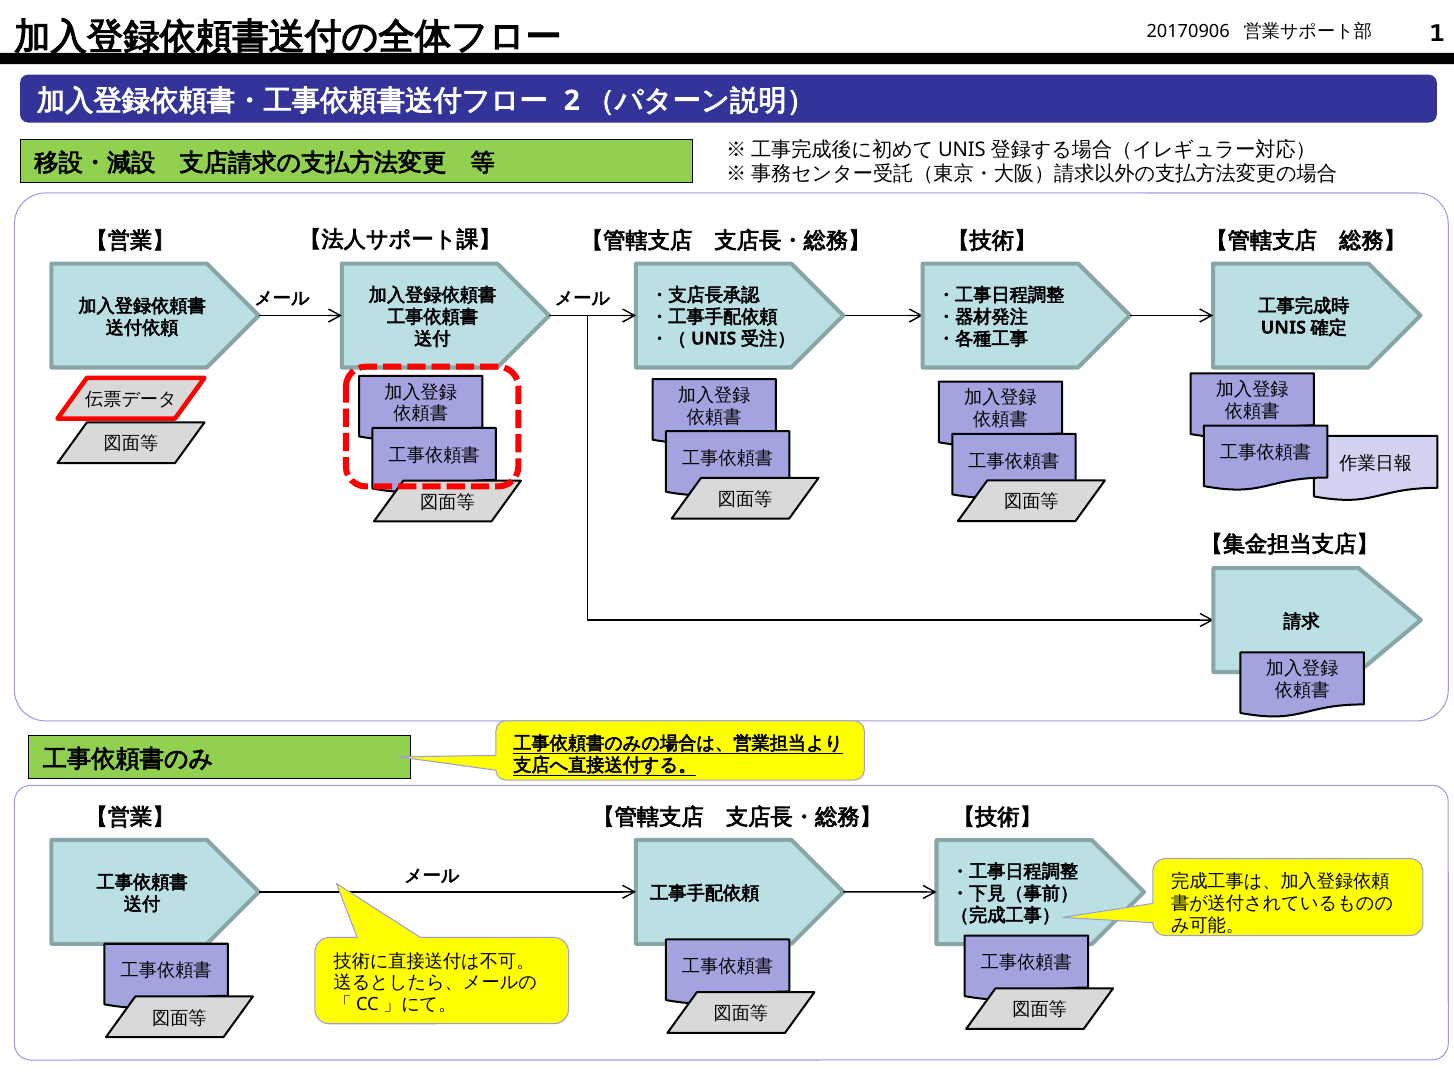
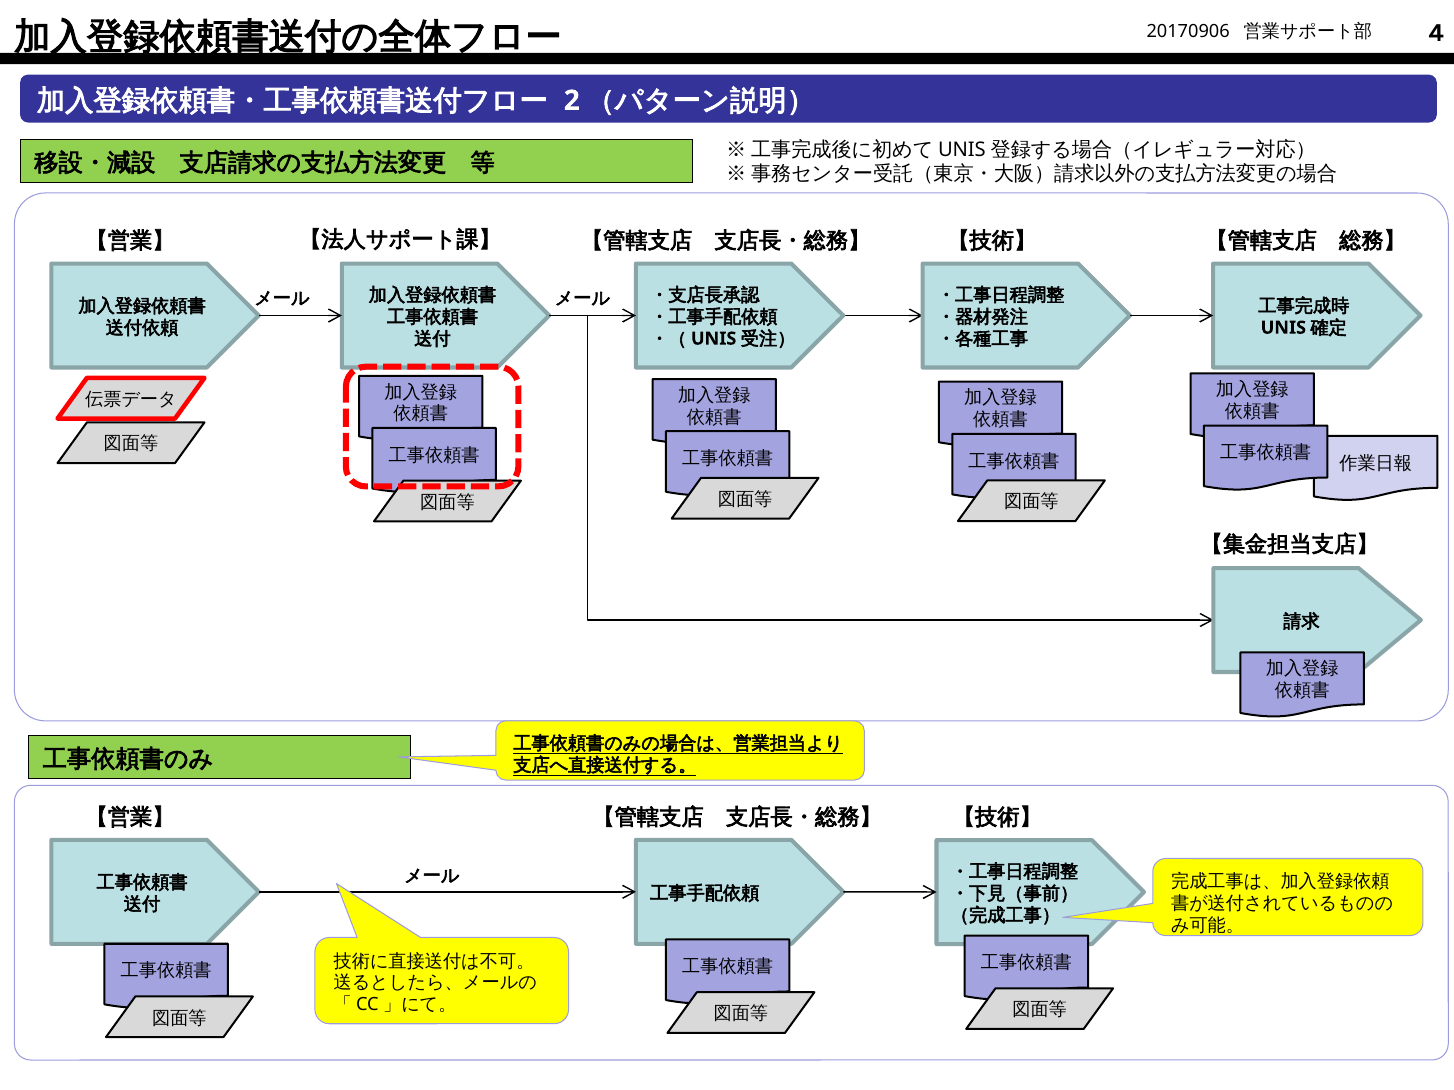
1: 1 -> 4 (1437, 34)
